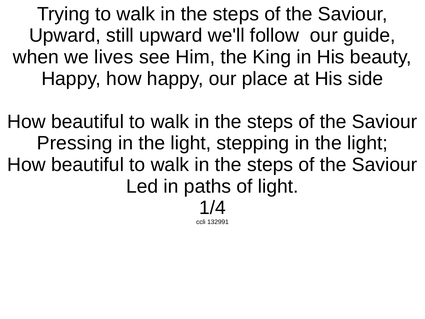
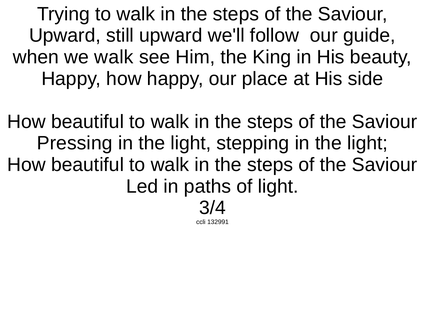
we lives: lives -> walk (114, 57)
1/4: 1/4 -> 3/4 (212, 208)
